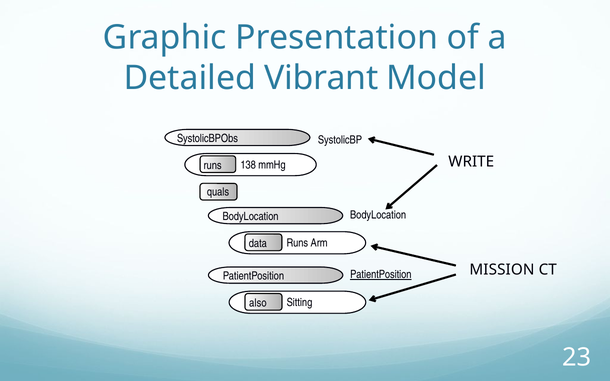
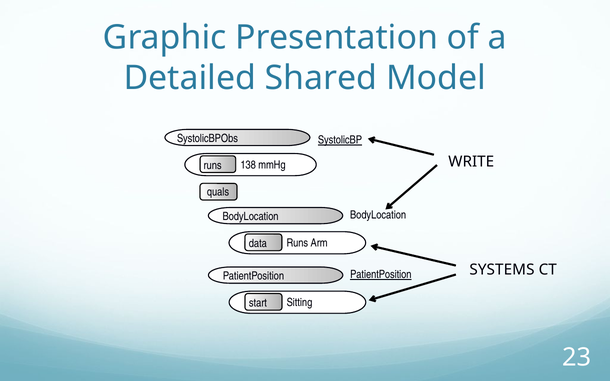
Vibrant: Vibrant -> Shared (321, 78)
SystolicBP underline: none -> present (340, 140)
MISSION: MISSION -> SYSTEMS (502, 270)
also: also -> start (258, 303)
